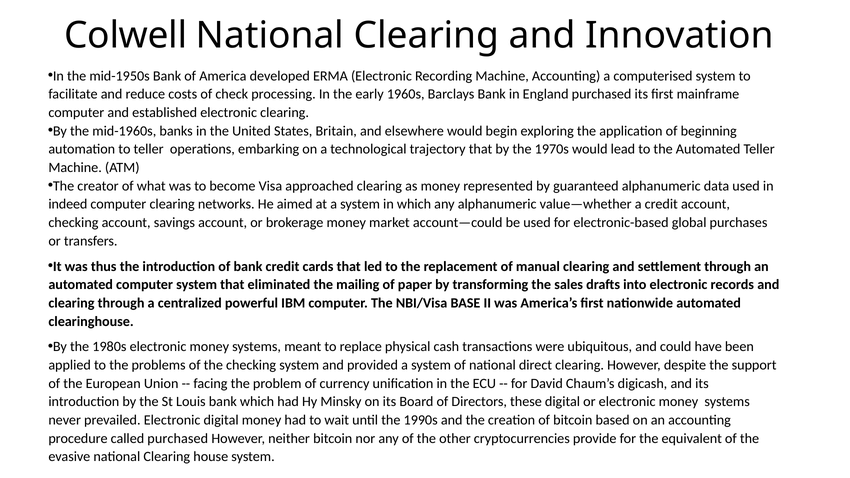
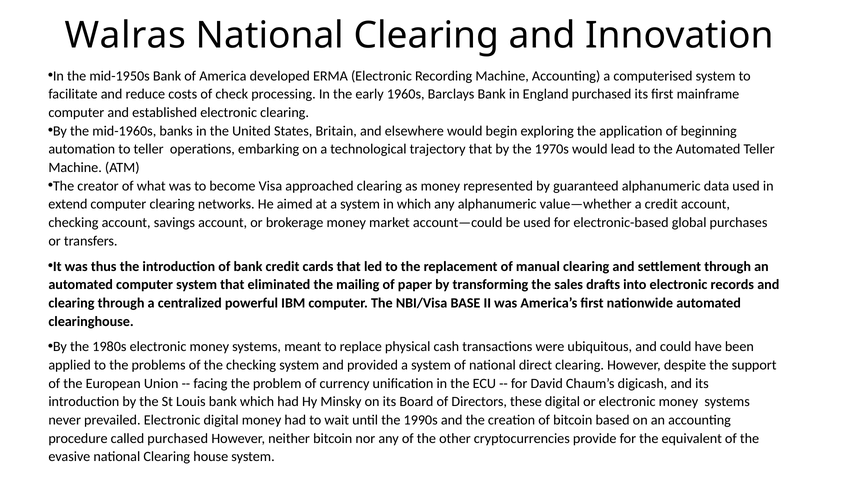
Colwell: Colwell -> Walras (125, 36)
indeed: indeed -> extend (68, 204)
